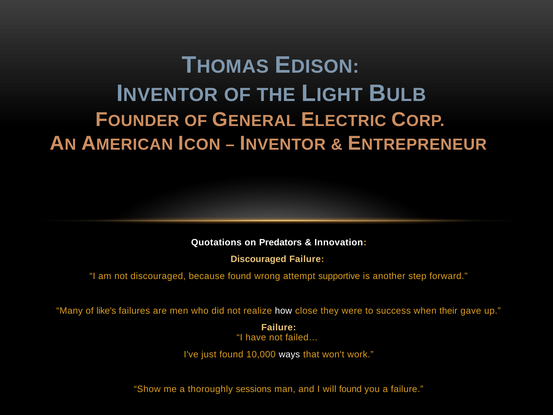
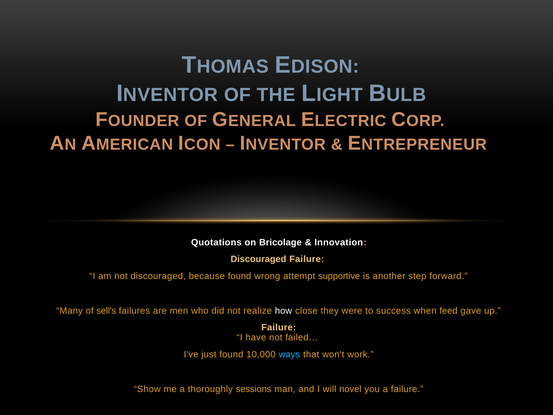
Predators: Predators -> Bricolage (280, 242)
like's: like's -> sell's (106, 311)
their: their -> feed (448, 311)
ways colour: white -> light blue (289, 354)
will found: found -> novel (350, 389)
